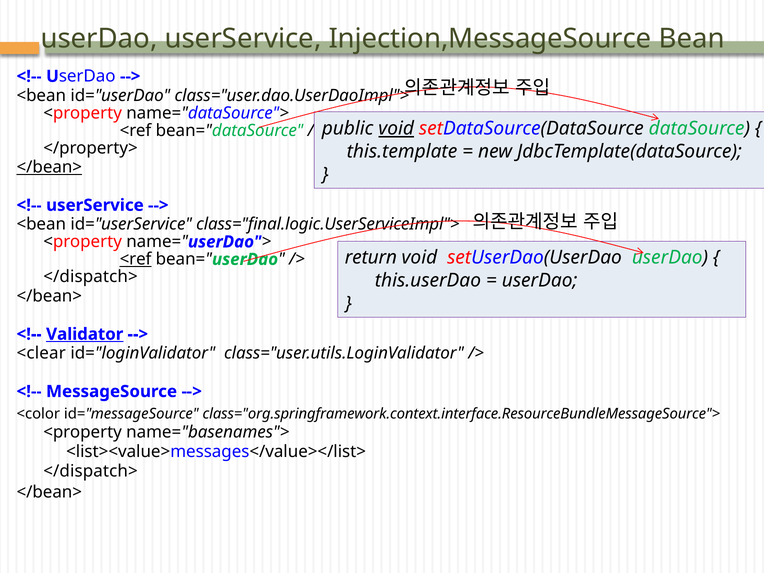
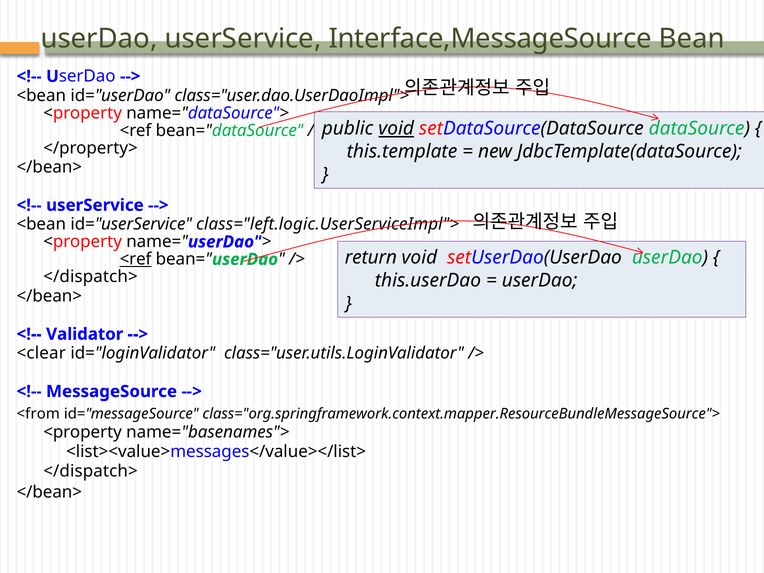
Injection,MessageSource: Injection,MessageSource -> Interface,MessageSource (490, 39)
</bean> underline: present -> none (49, 167)
class="final.logic.UserServiceImpl">: class="final.logic.UserServiceImpl"> -> class="left.logic.UserServiceImpl"> (328, 224)
Validator underline: present -> none (85, 334)
<color: <color -> <from (38, 414)
class="org.springframework.context.interface.ResourceBundleMessageSource">: class="org.springframework.context.interface.ResourceBundleMessageSource"> -> class="org.springframework.context.mapper.ResourceBundleMessageSource"> (461, 414)
